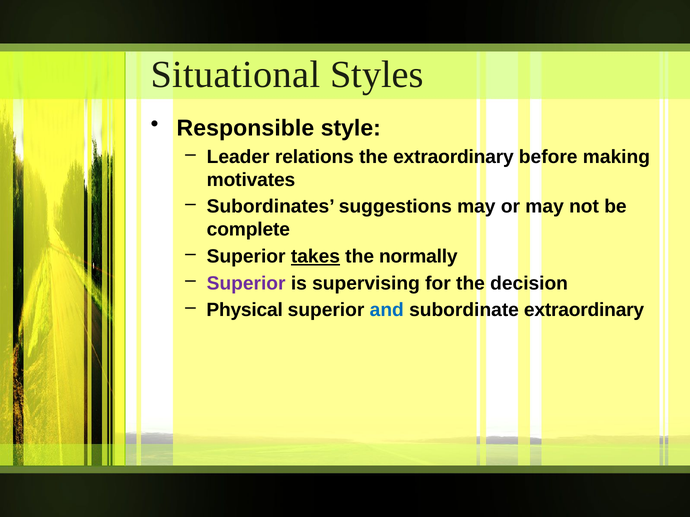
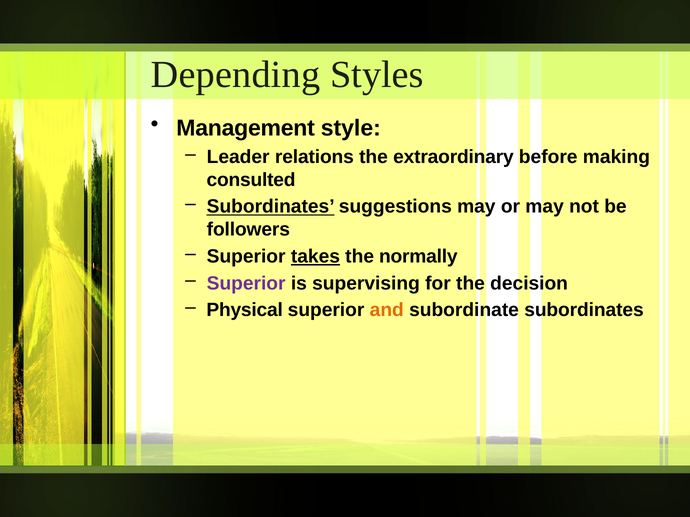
Situational: Situational -> Depending (235, 75)
Responsible: Responsible -> Management (246, 128)
motivates: motivates -> consulted (251, 180)
Subordinates underline: none -> present (271, 207)
complete: complete -> followers (248, 230)
and colour: blue -> orange (387, 310)
subordinate extraordinary: extraordinary -> subordinates (584, 310)
